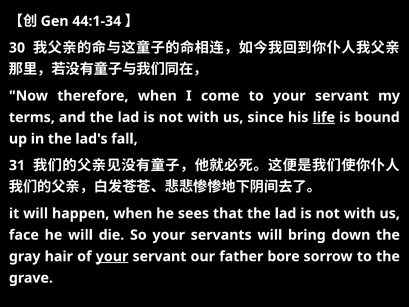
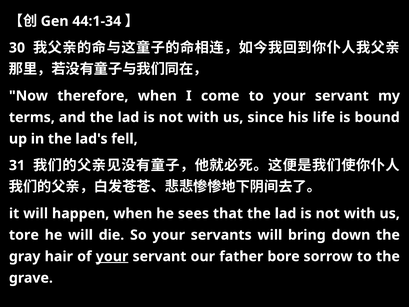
life underline: present -> none (324, 117)
fall: fall -> fell (124, 139)
face: face -> tore (24, 235)
